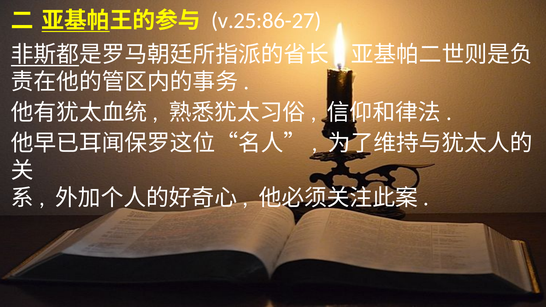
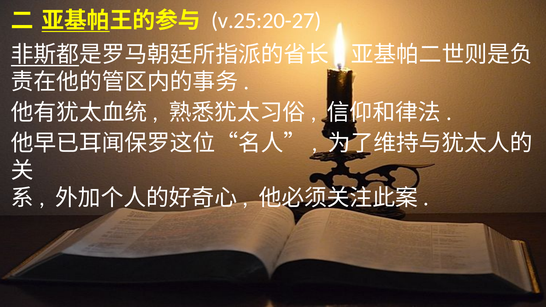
v.25:86-27: v.25:86-27 -> v.25:20-27 (266, 21)
